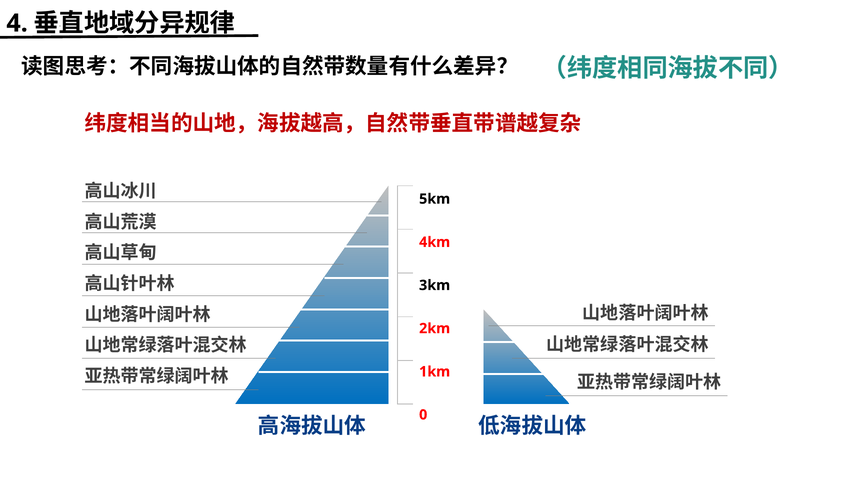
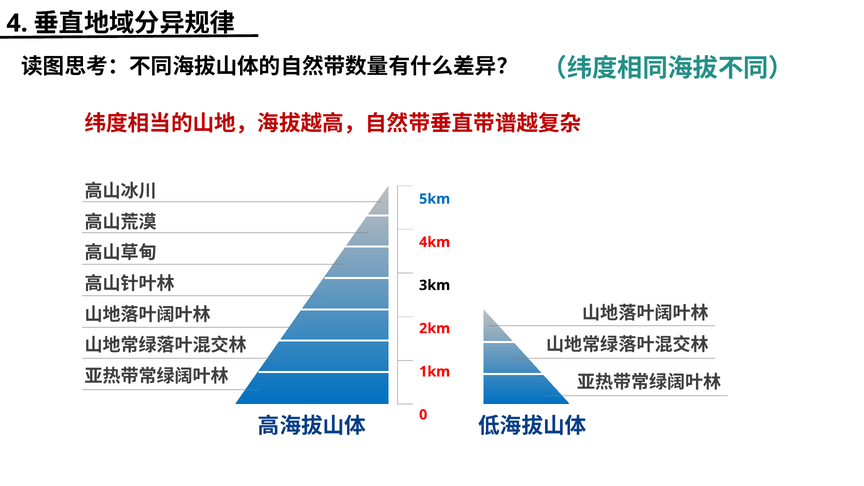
5km colour: black -> blue (435, 199)
